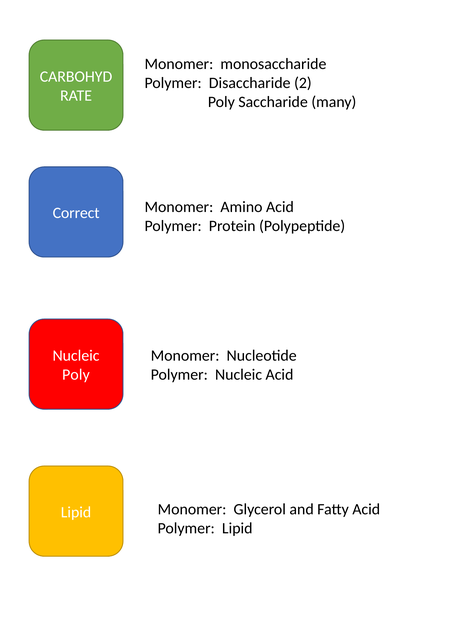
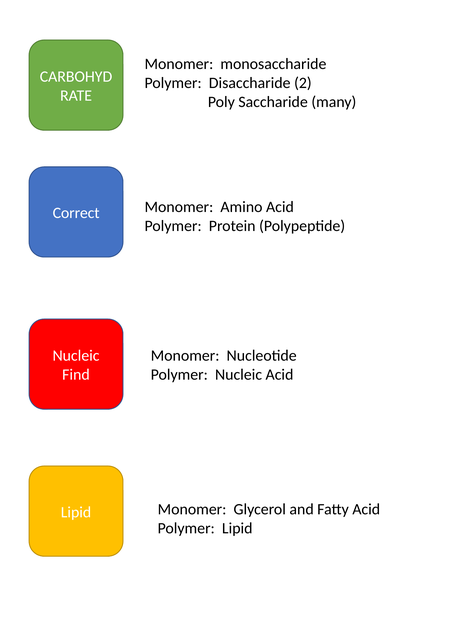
Poly: Poly -> Find (76, 375)
